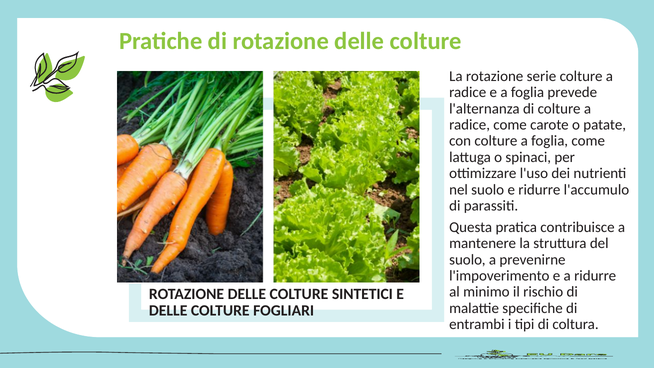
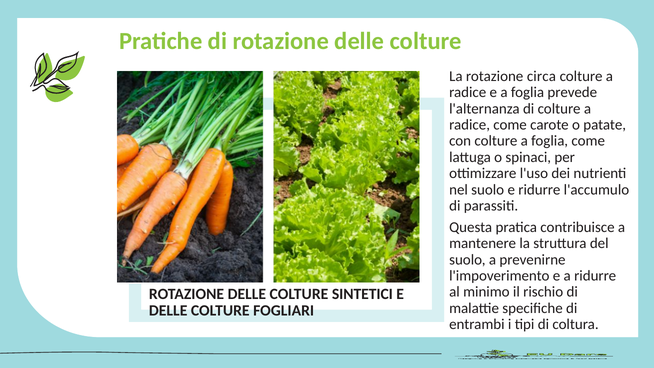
serie: serie -> circa (541, 76)
